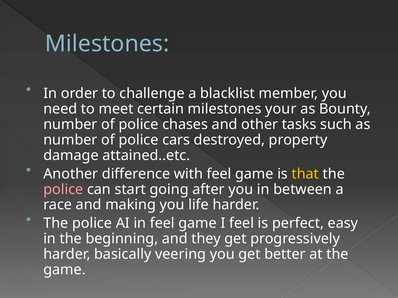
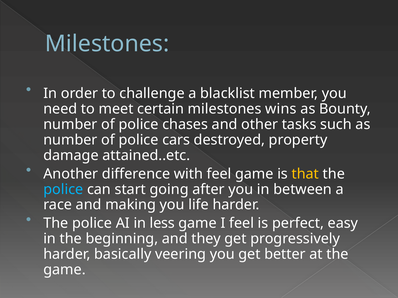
your: your -> wins (281, 109)
police colour: pink -> light blue (63, 190)
in feel: feel -> less (162, 224)
